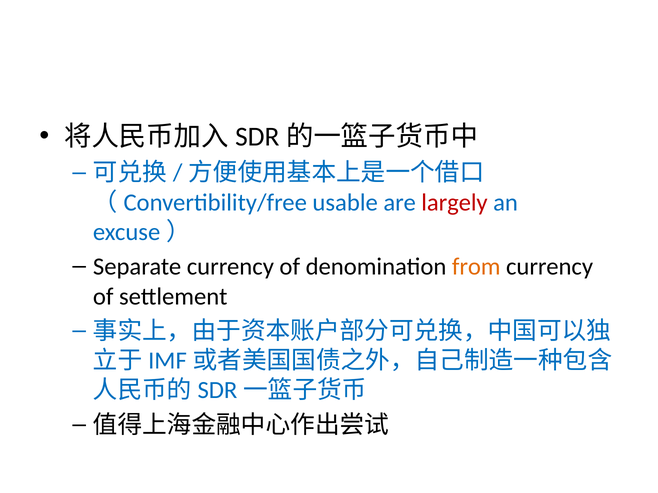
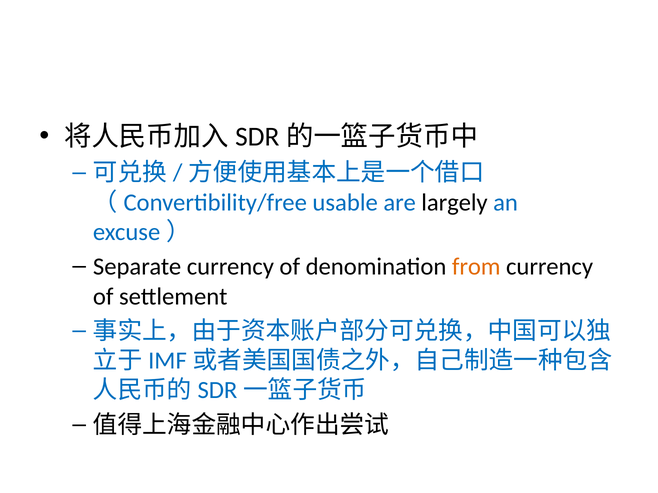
largely colour: red -> black (454, 203)
